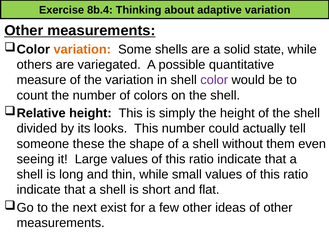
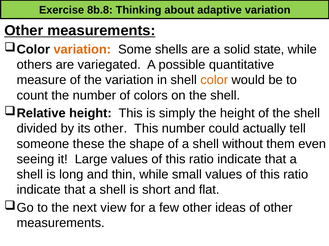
8b.4: 8b.4 -> 8b.8 (100, 10)
color colour: purple -> orange (214, 80)
its looks: looks -> other (111, 129)
exist: exist -> view (113, 208)
